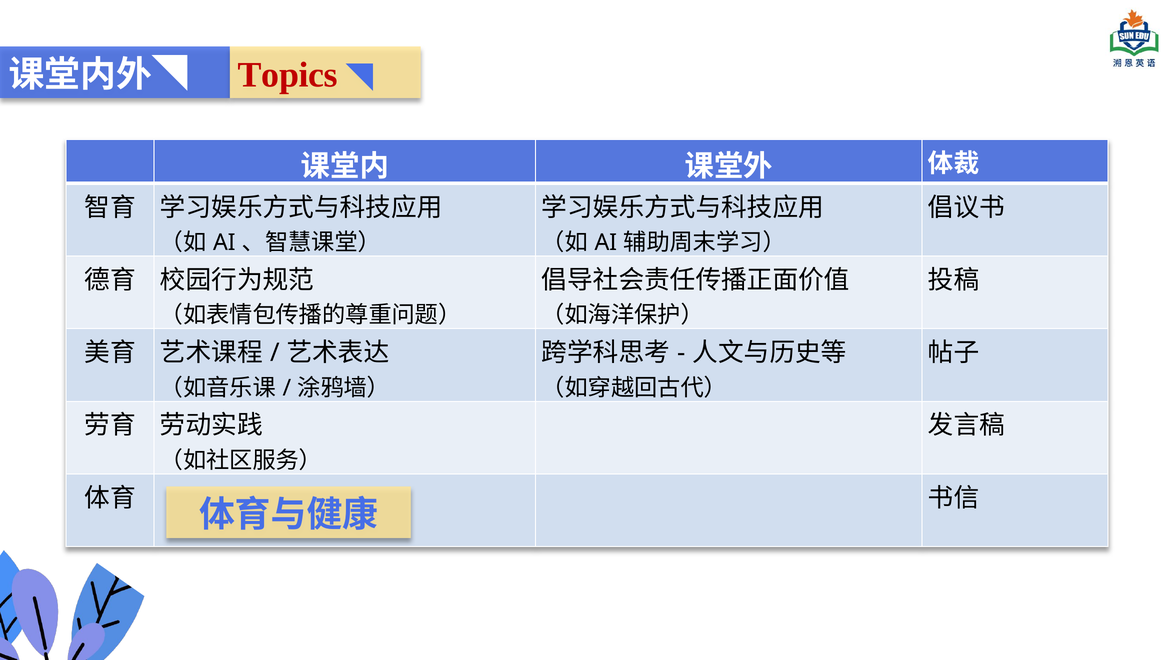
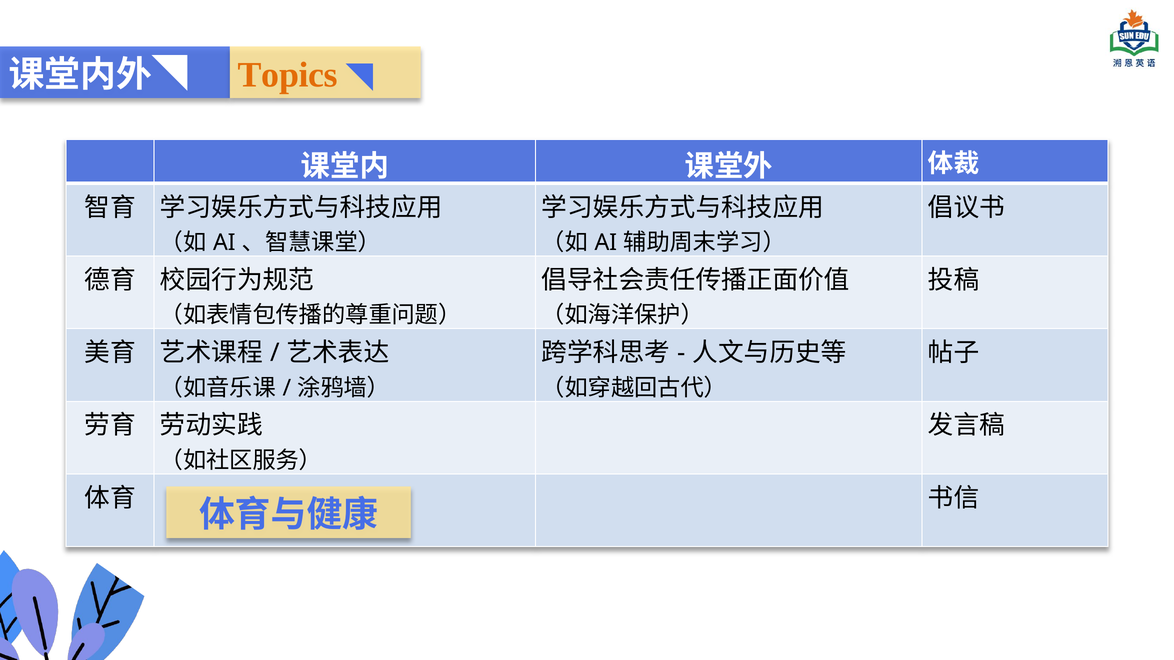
Topics colour: red -> orange (288, 75)
